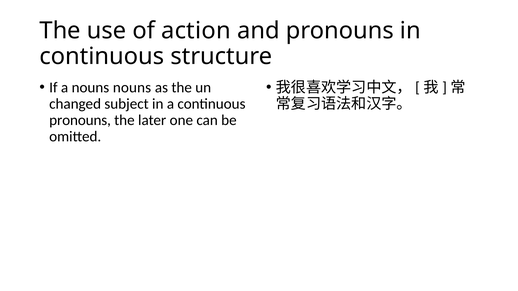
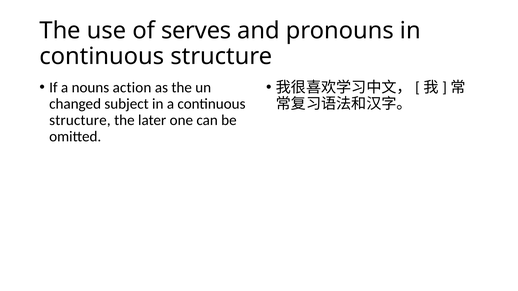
action: action -> serves (196, 31)
nouns nouns: nouns -> action (132, 88)
pronouns: pronouns -> structure (80, 120)
